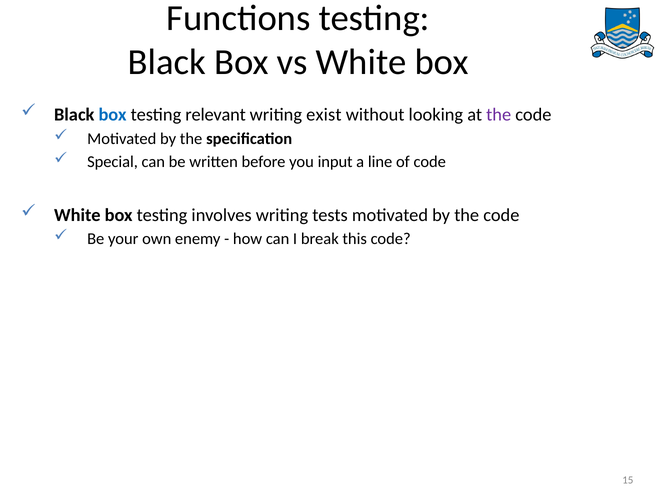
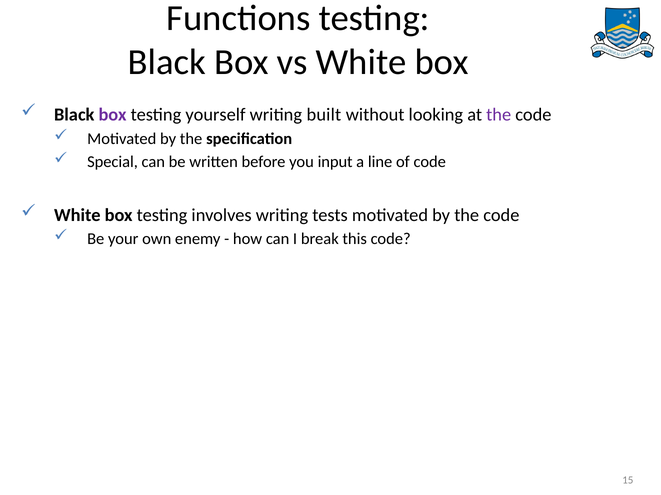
box colour: blue -> purple (113, 115)
relevant: relevant -> yourself (215, 115)
exist: exist -> built (324, 115)
